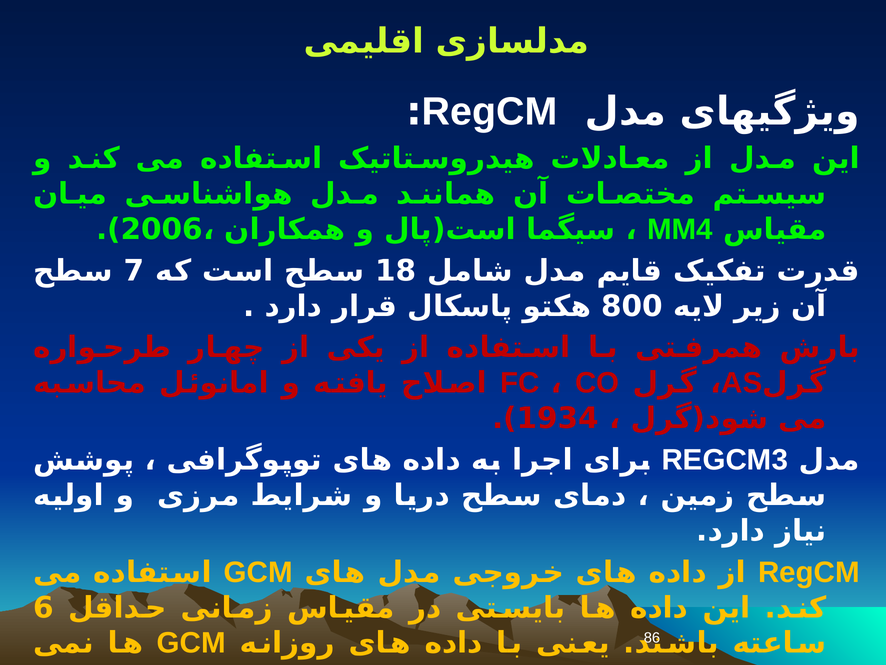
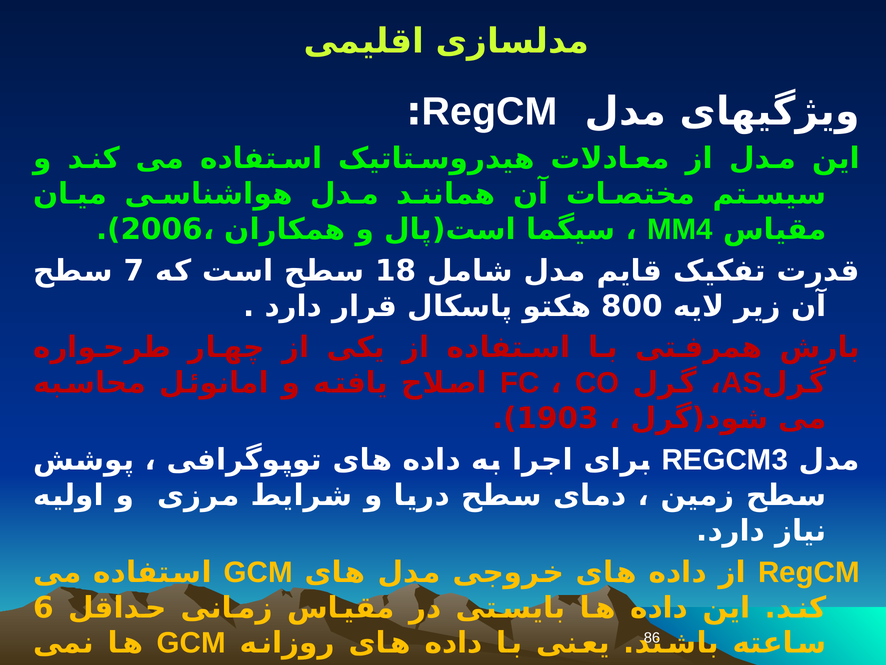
1934: 1934 -> 1903 (558, 418)
